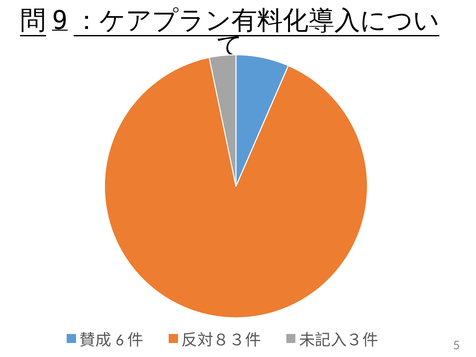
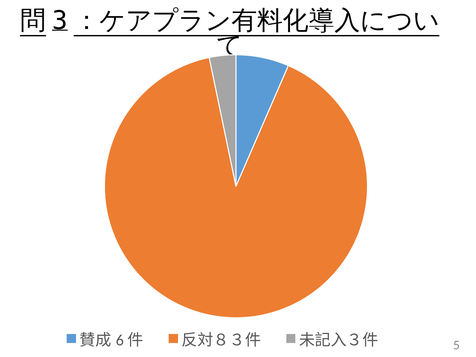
9: 9 -> 3 (60, 21)
